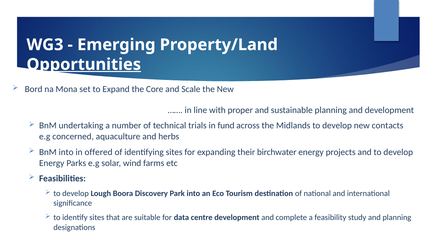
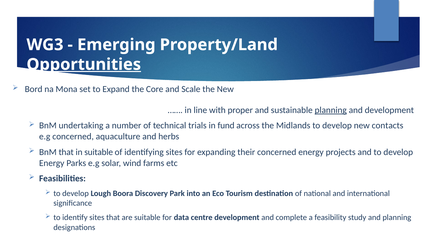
planning underline: none -> present (331, 110)
BnM into: into -> that (66, 152)
in offered: offered -> suitable (99, 152)
their birchwater: birchwater -> concerned (277, 152)
